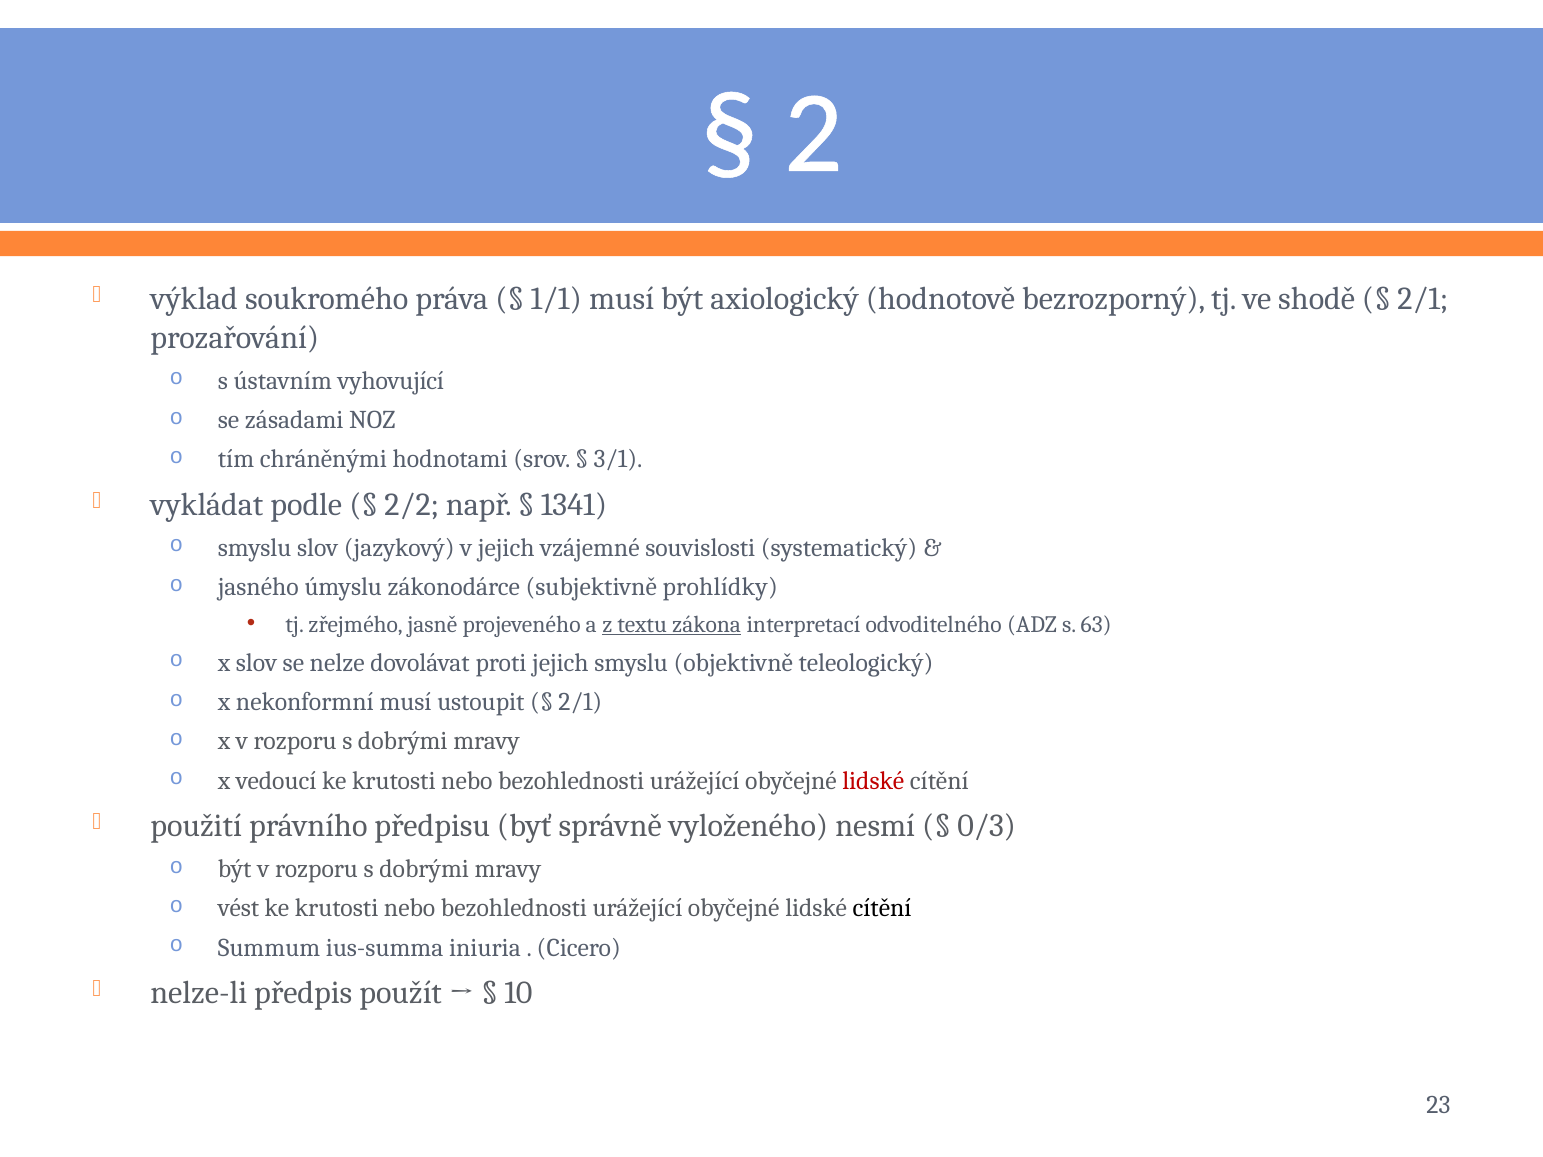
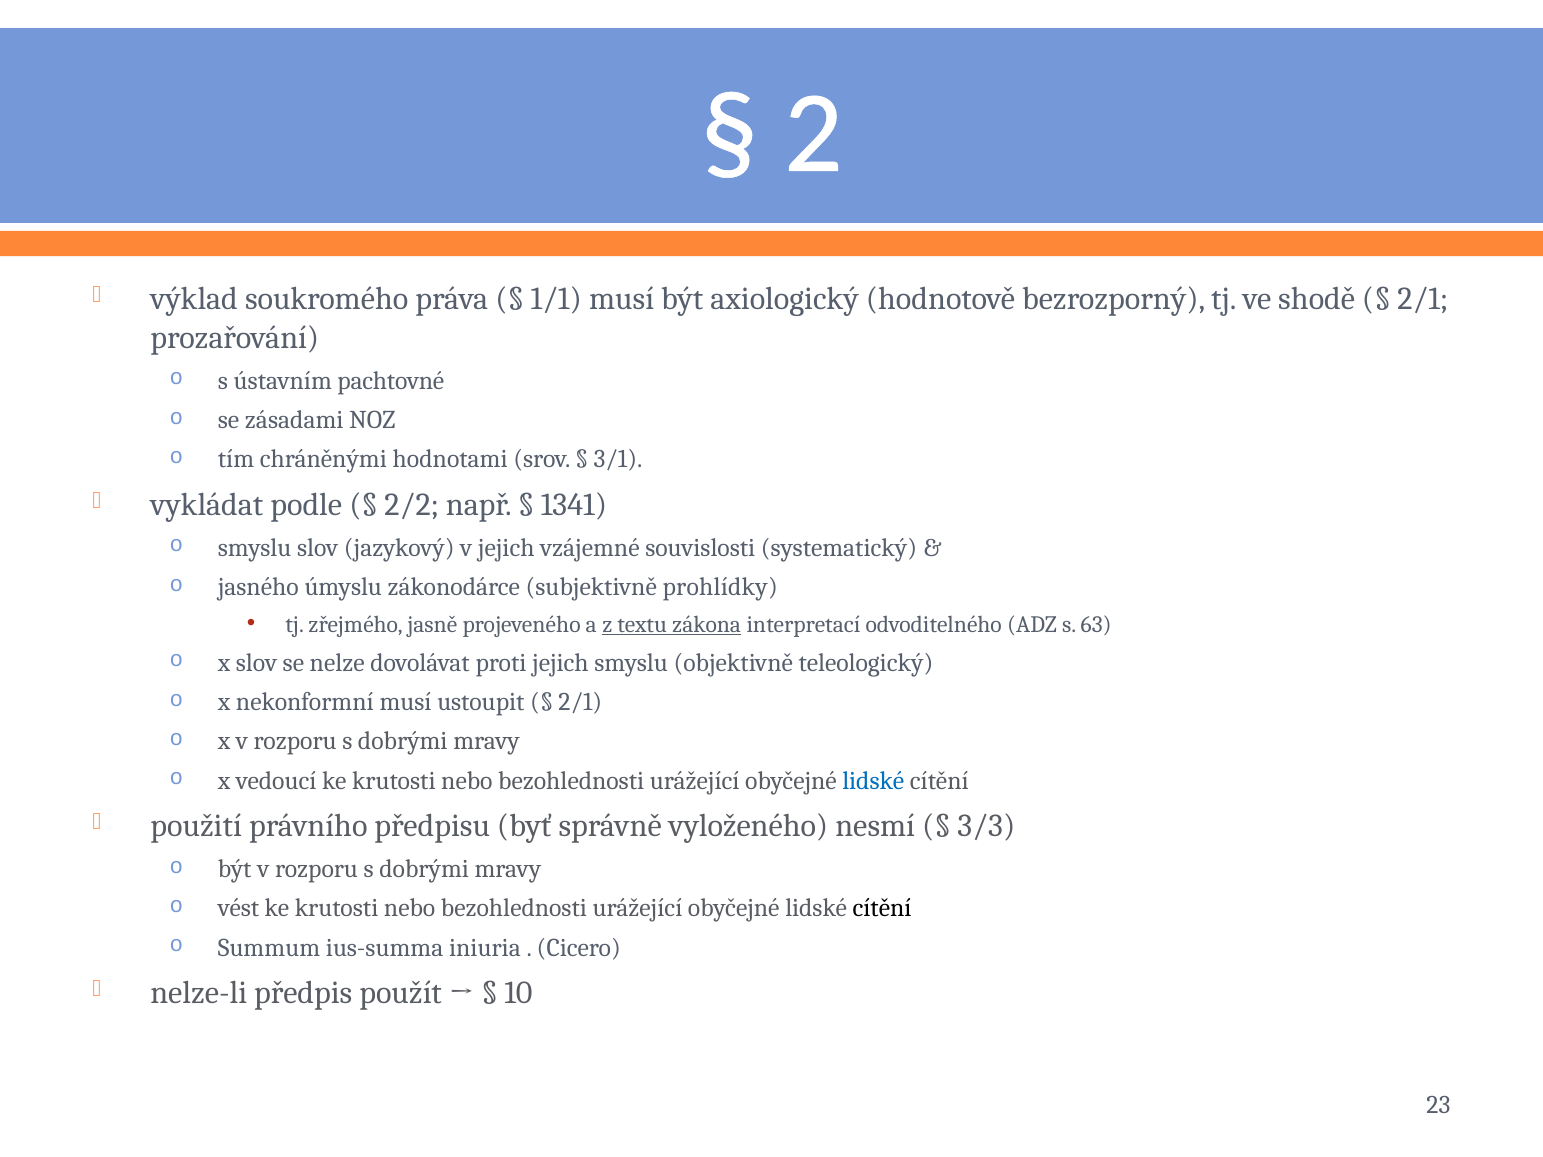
vyhovující: vyhovující -> pachtovné (391, 381)
lidské colour: red -> blue (873, 781)
0/3: 0/3 -> 3/3 (986, 826)
